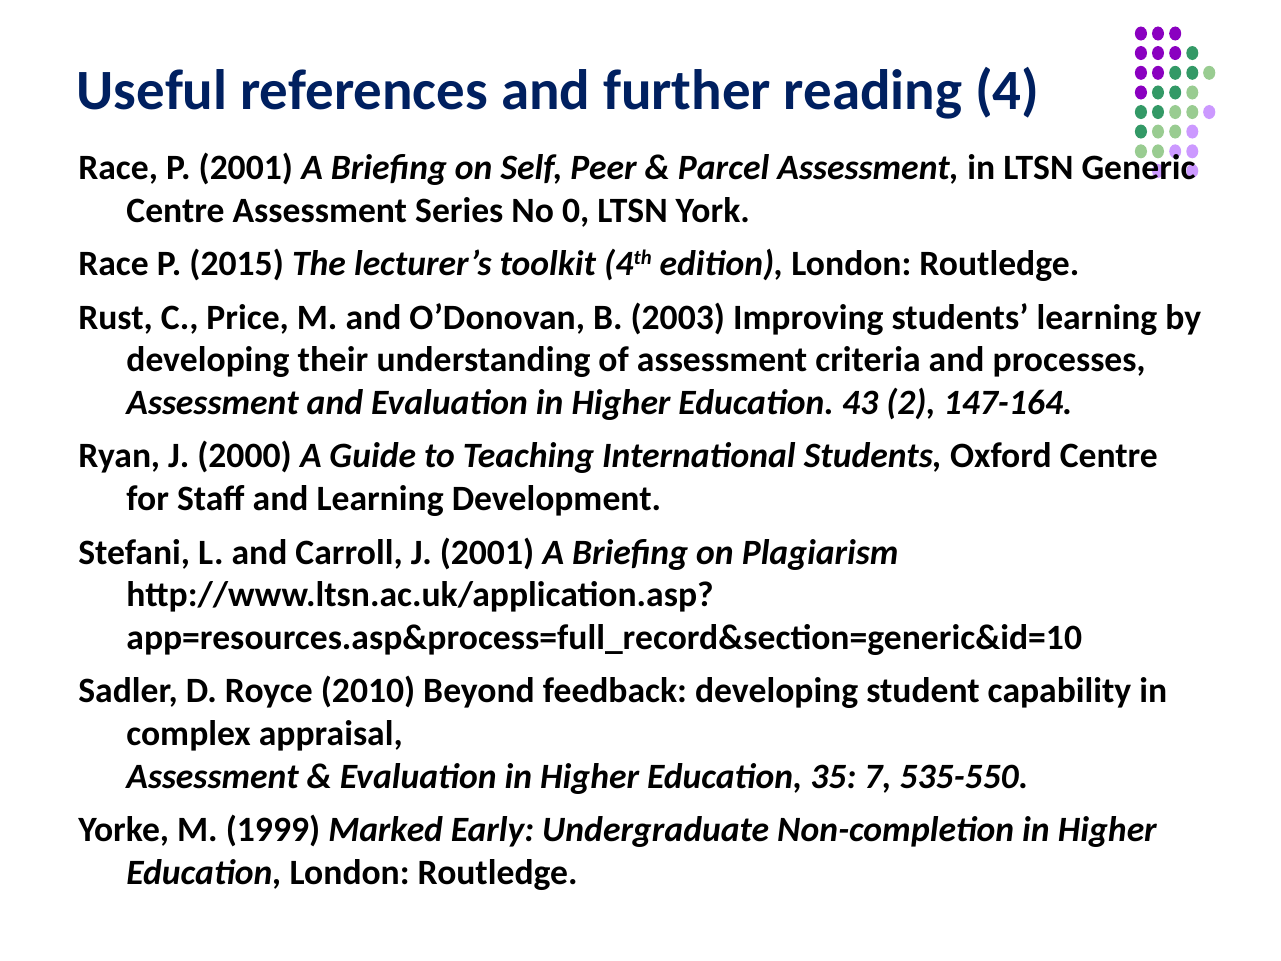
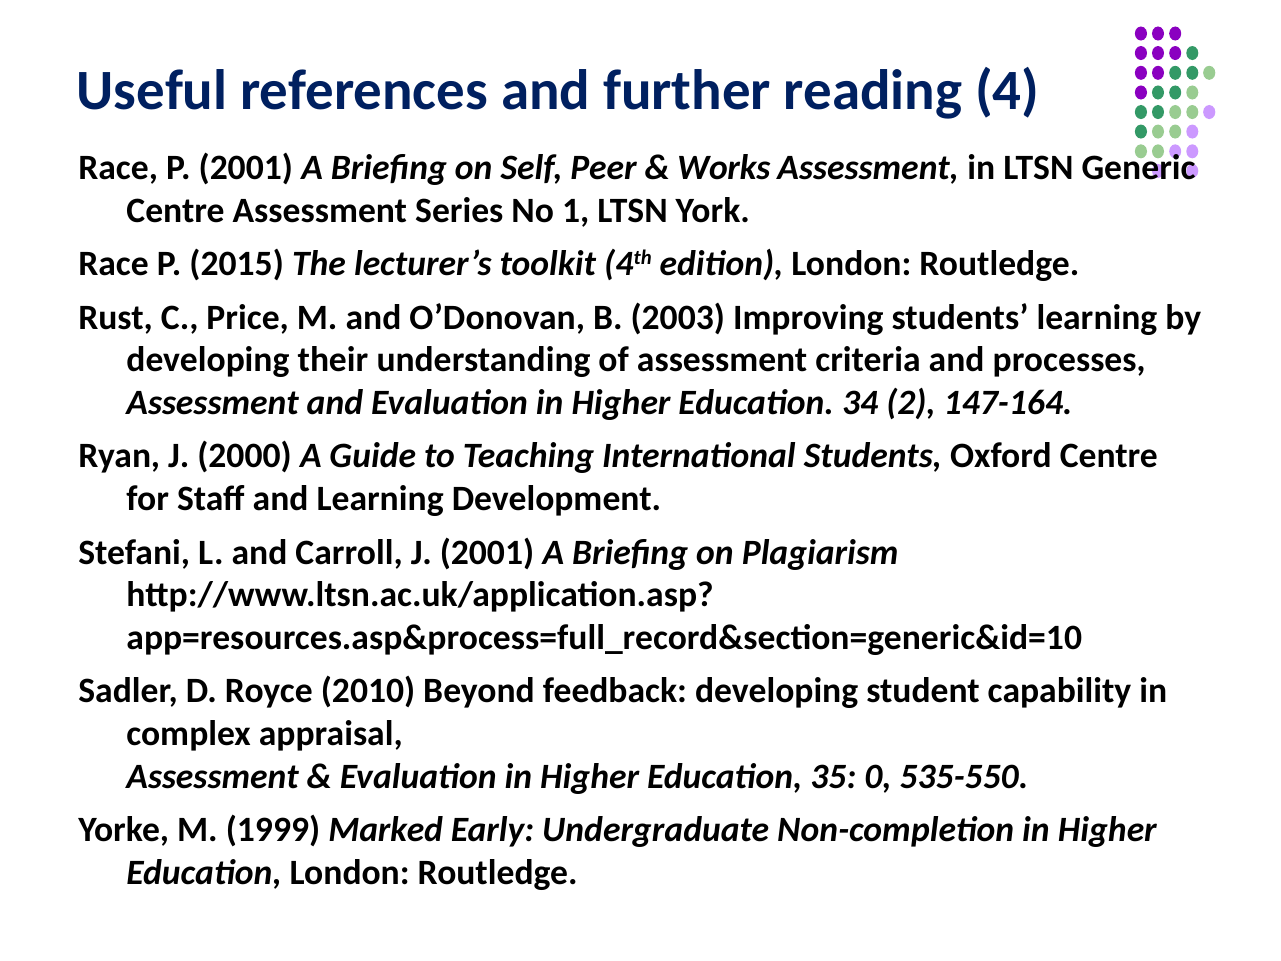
Parcel: Parcel -> Works (724, 168)
0: 0 -> 1 (576, 210)
43: 43 -> 34 (860, 403)
7: 7 -> 0 (878, 776)
